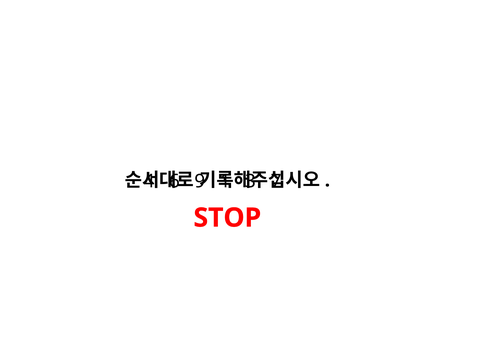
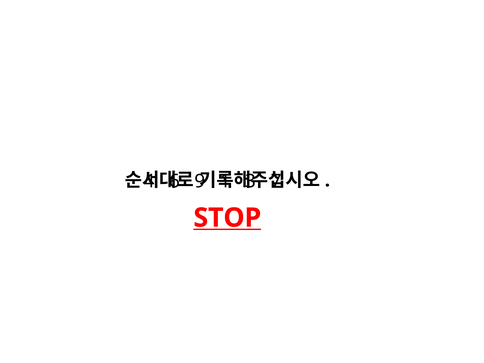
STOP underline: none -> present (227, 218)
